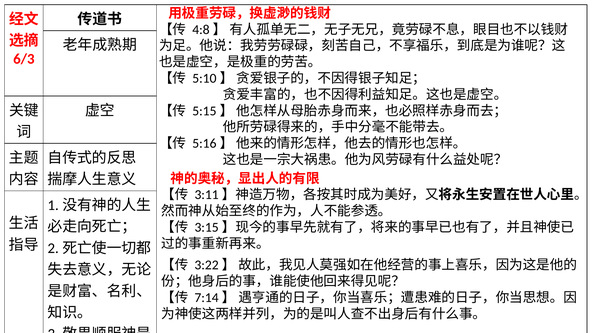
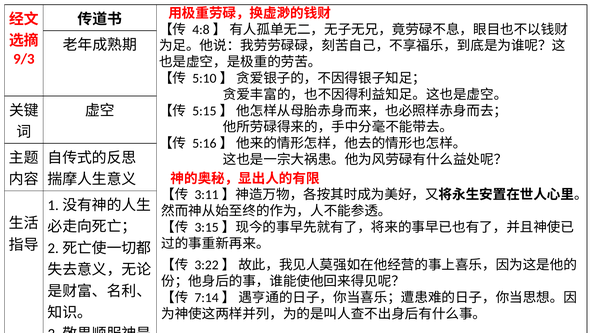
6/3: 6/3 -> 9/3 (24, 59)
